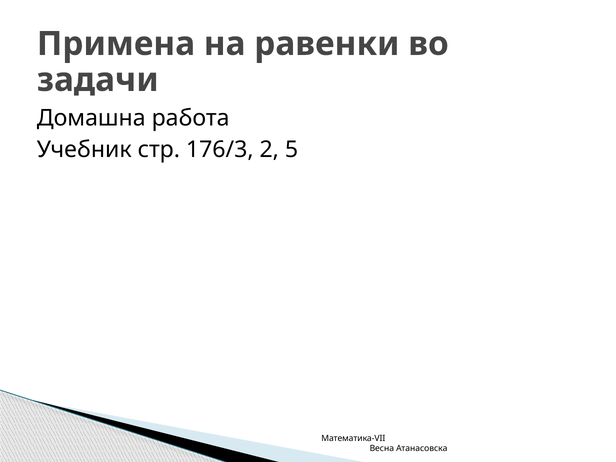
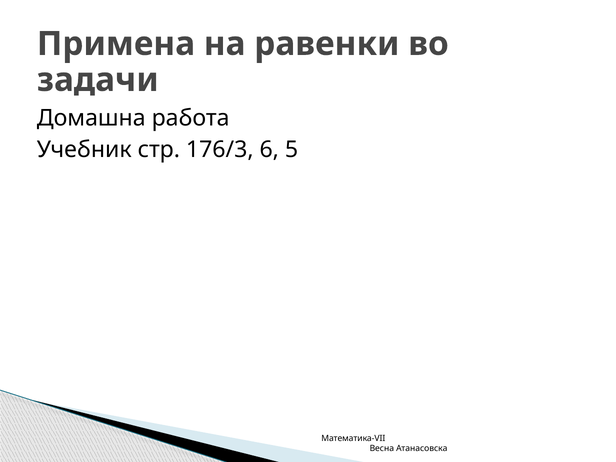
2: 2 -> 6 (269, 149)
